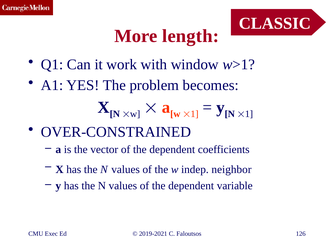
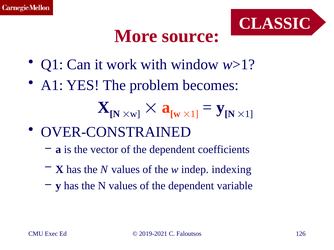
length: length -> source (191, 36)
neighbor: neighbor -> indexing (231, 170)
